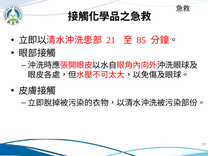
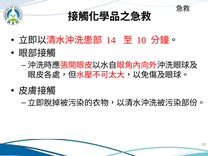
21: 21 -> 14 (111, 40)
85: 85 -> 10 (141, 40)
